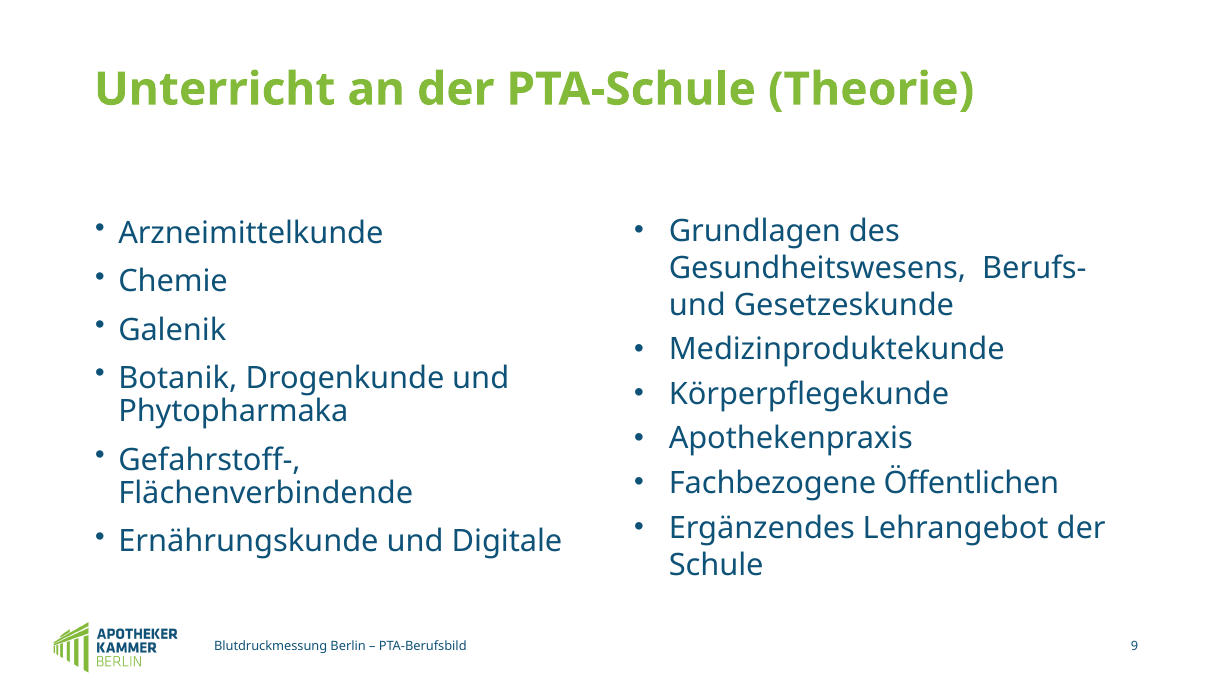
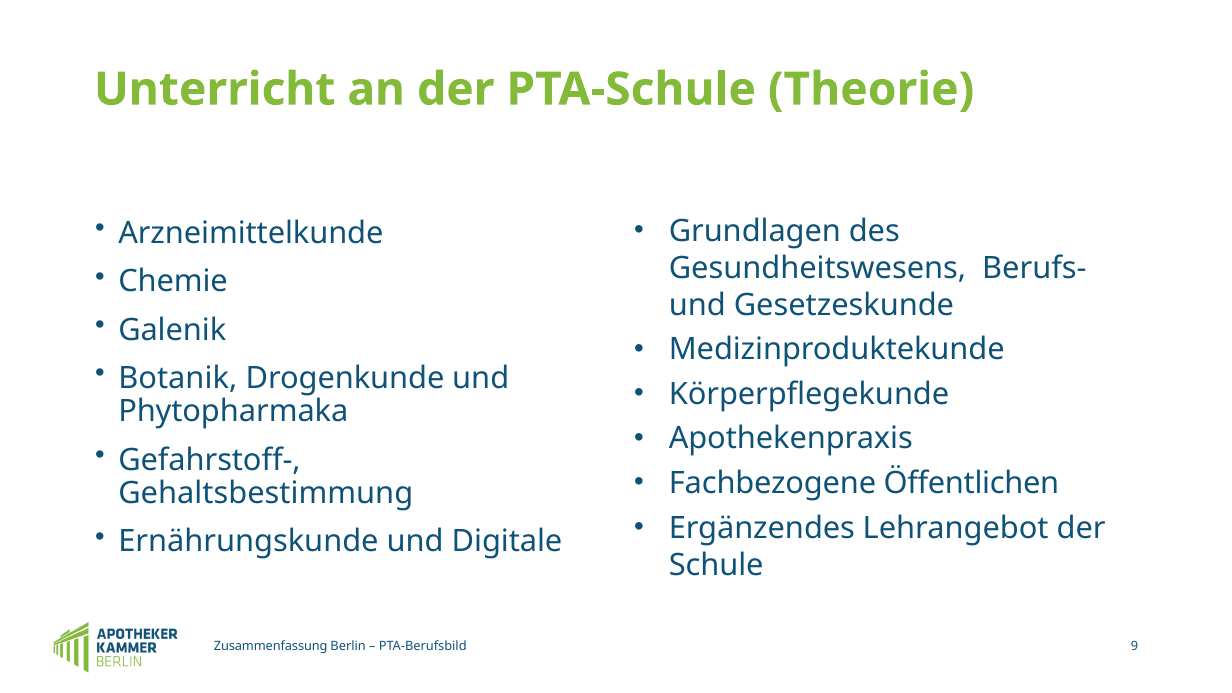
Flächenverbindende: Flächenverbindende -> Gehaltsbestimmung (266, 493)
Blutdruckmessung: Blutdruckmessung -> Zusammenfassung (271, 646)
